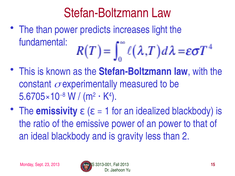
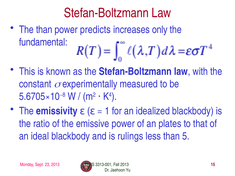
light: light -> only (160, 30)
an power: power -> plates (170, 124)
gravity: gravity -> rulings (130, 136)
2: 2 -> 5 (186, 136)
